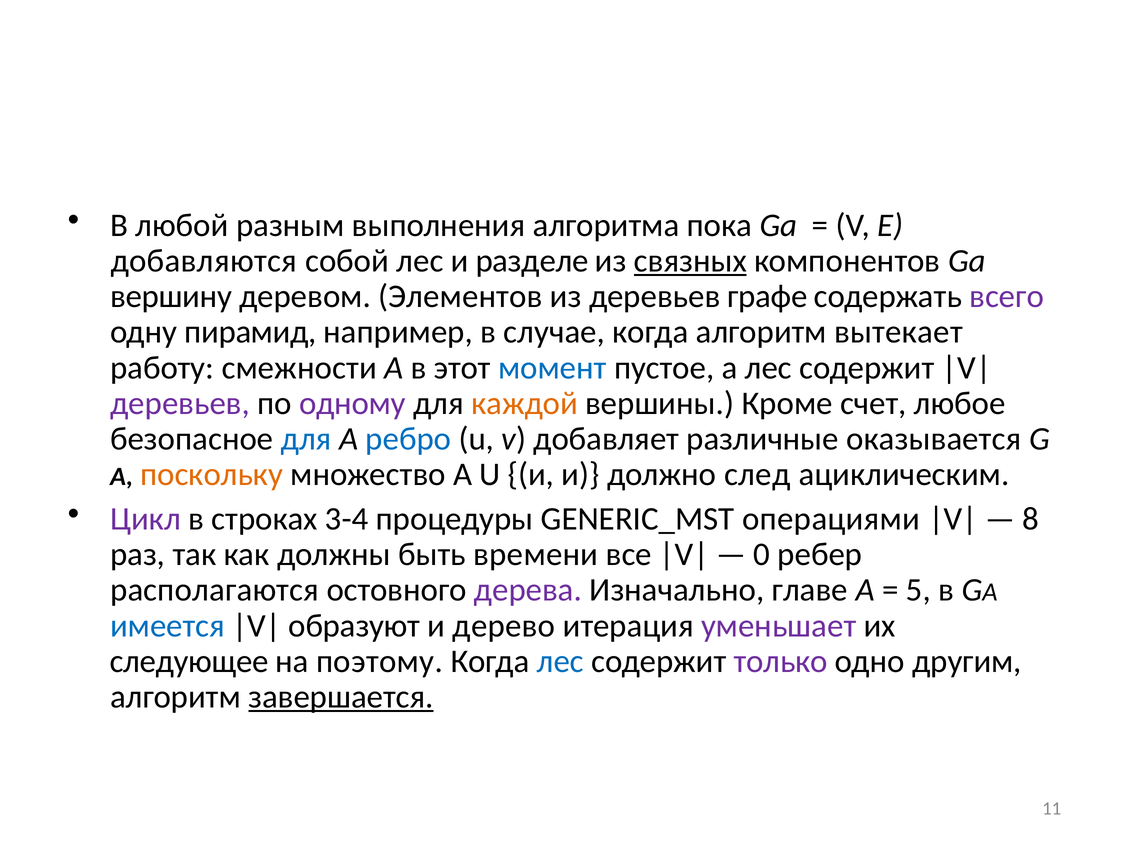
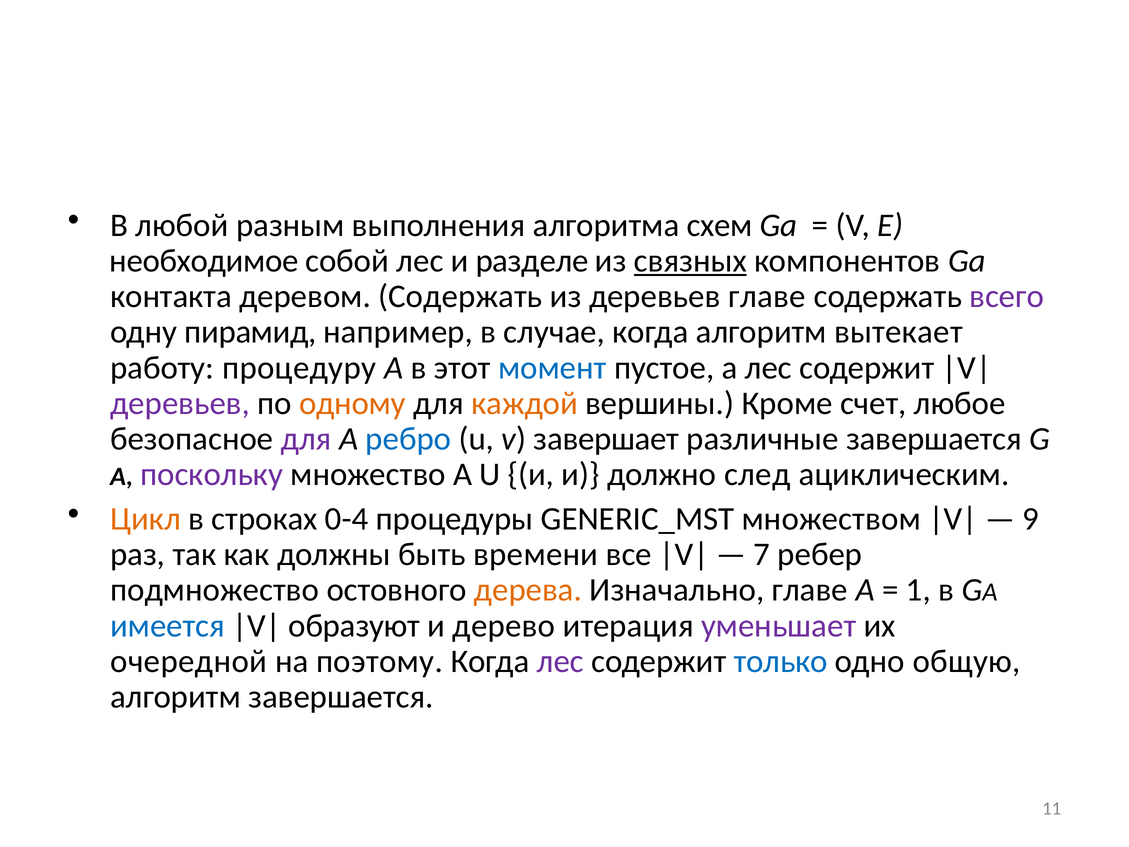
пока: пока -> схем (720, 225)
добавляются: добавляются -> необходимое (204, 261)
вершину: вершину -> контакта (171, 296)
деревом Элементов: Элементов -> Содержать (460, 296)
деревьев графе: графе -> главе (767, 296)
смежности: смежности -> процедуру (299, 368)
одному colour: purple -> orange (352, 403)
для colour: blue -> purple (306, 439)
добавляет: добавляет -> завершает (606, 439)
различные оказывается: оказывается -> завершается (934, 439)
поскольку colour: orange -> purple (212, 474)
Цикл colour: purple -> orange (145, 519)
3-4: 3-4 -> 0-4 (347, 519)
операциями: операциями -> множеством (831, 519)
8: 8 -> 9 (1031, 519)
0: 0 -> 7 (762, 554)
располагаются: располагаются -> подмножество (215, 590)
дерева colour: purple -> orange (528, 590)
5: 5 -> 1 (918, 590)
следующее: следующее -> очередной (189, 661)
лес colour: blue -> purple (560, 661)
только colour: purple -> blue (781, 661)
другим: другим -> общую (967, 661)
завершается underline: present -> none (341, 697)
